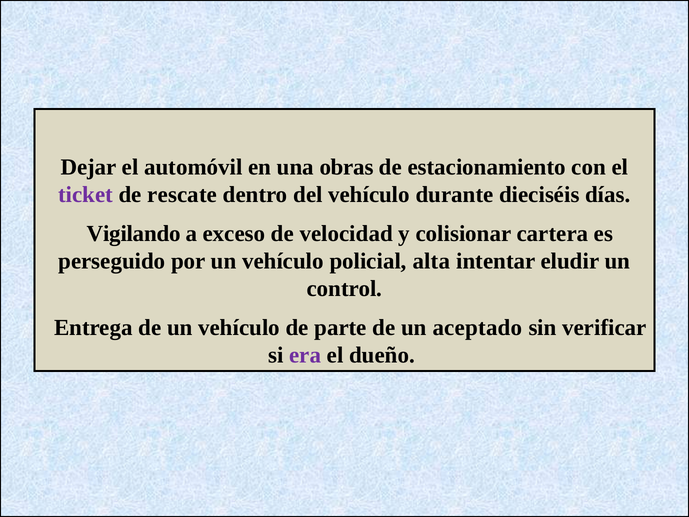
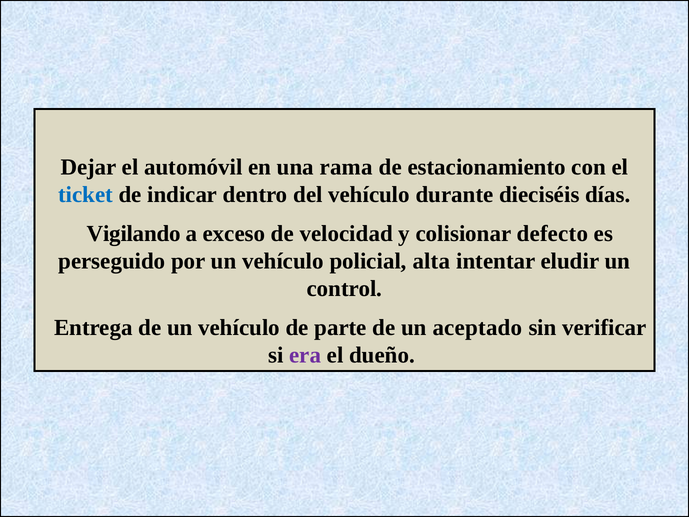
obras: obras -> rama (346, 167)
ticket colour: purple -> blue (86, 194)
rescate: rescate -> indicar (182, 194)
cartera: cartera -> defecto (552, 234)
